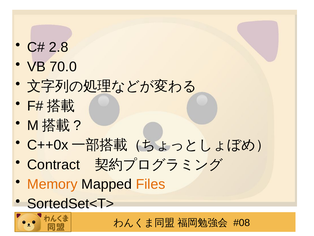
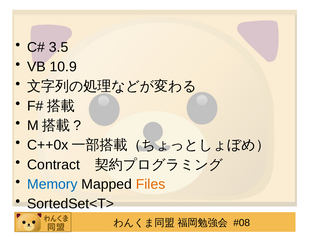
2.8: 2.8 -> 3.5 (59, 47)
70.0: 70.0 -> 10.9 (63, 67)
Memory colour: orange -> blue (52, 184)
